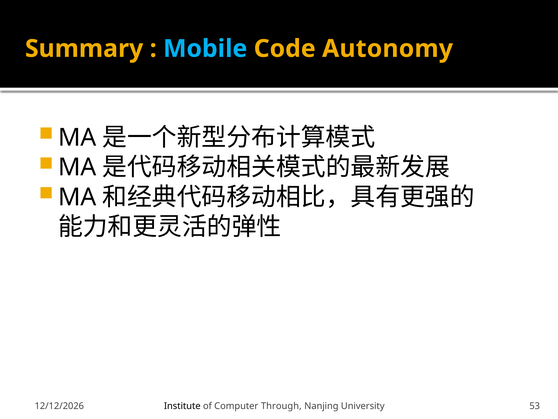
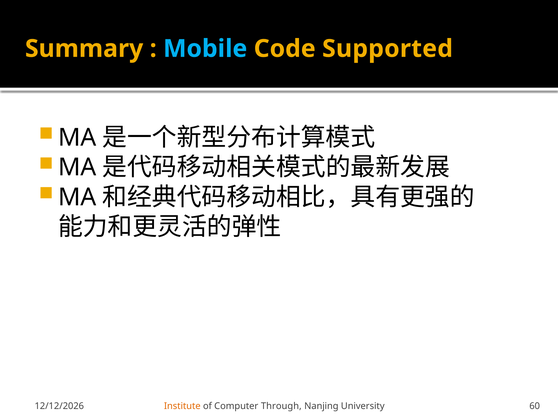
Autonomy: Autonomy -> Supported (388, 49)
Institute colour: black -> orange (182, 406)
53: 53 -> 60 (535, 406)
